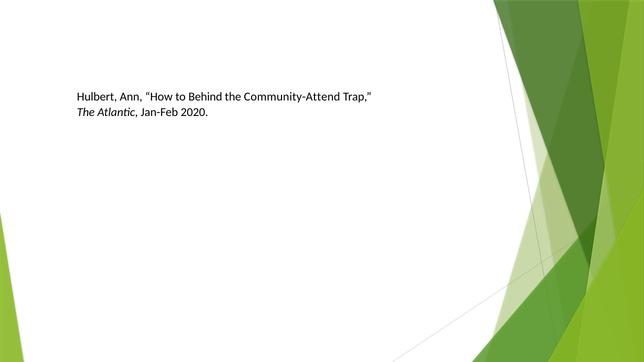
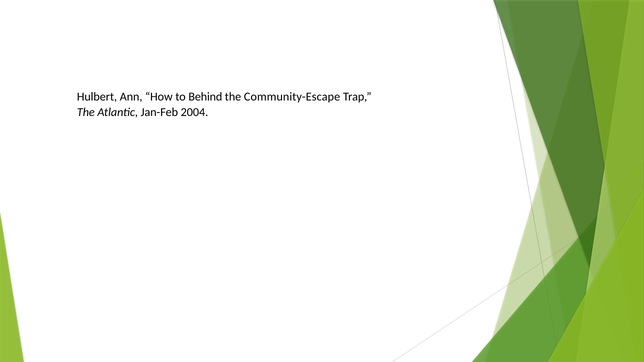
Community-Attend: Community-Attend -> Community-Escape (292, 97)
2020: 2020 -> 2004 (194, 112)
